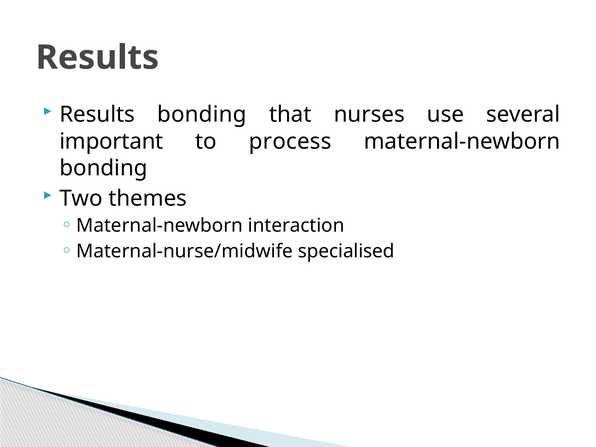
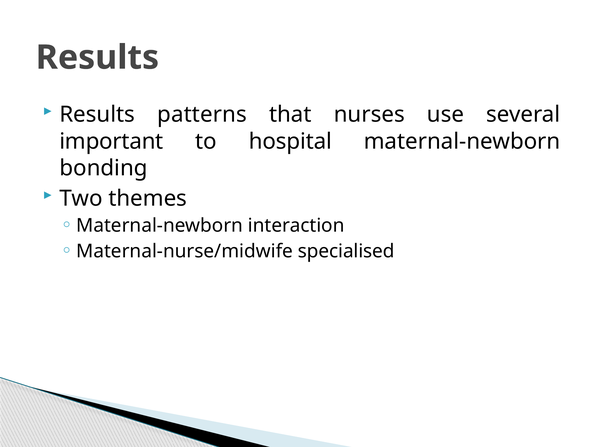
Results bonding: bonding -> patterns (202, 114)
process: process -> hospital (290, 141)
